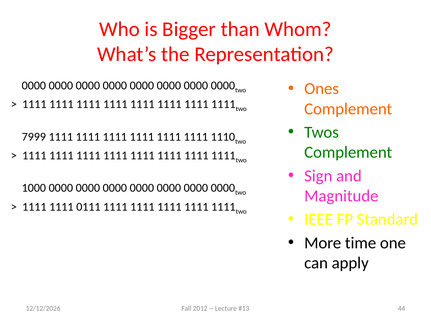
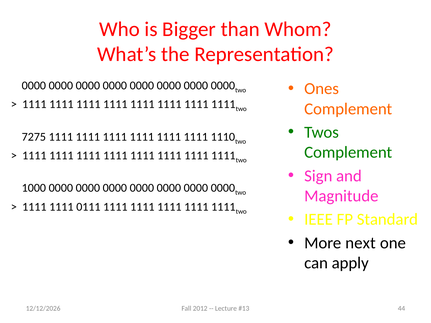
7999: 7999 -> 7275 (34, 137)
time: time -> next (361, 243)
